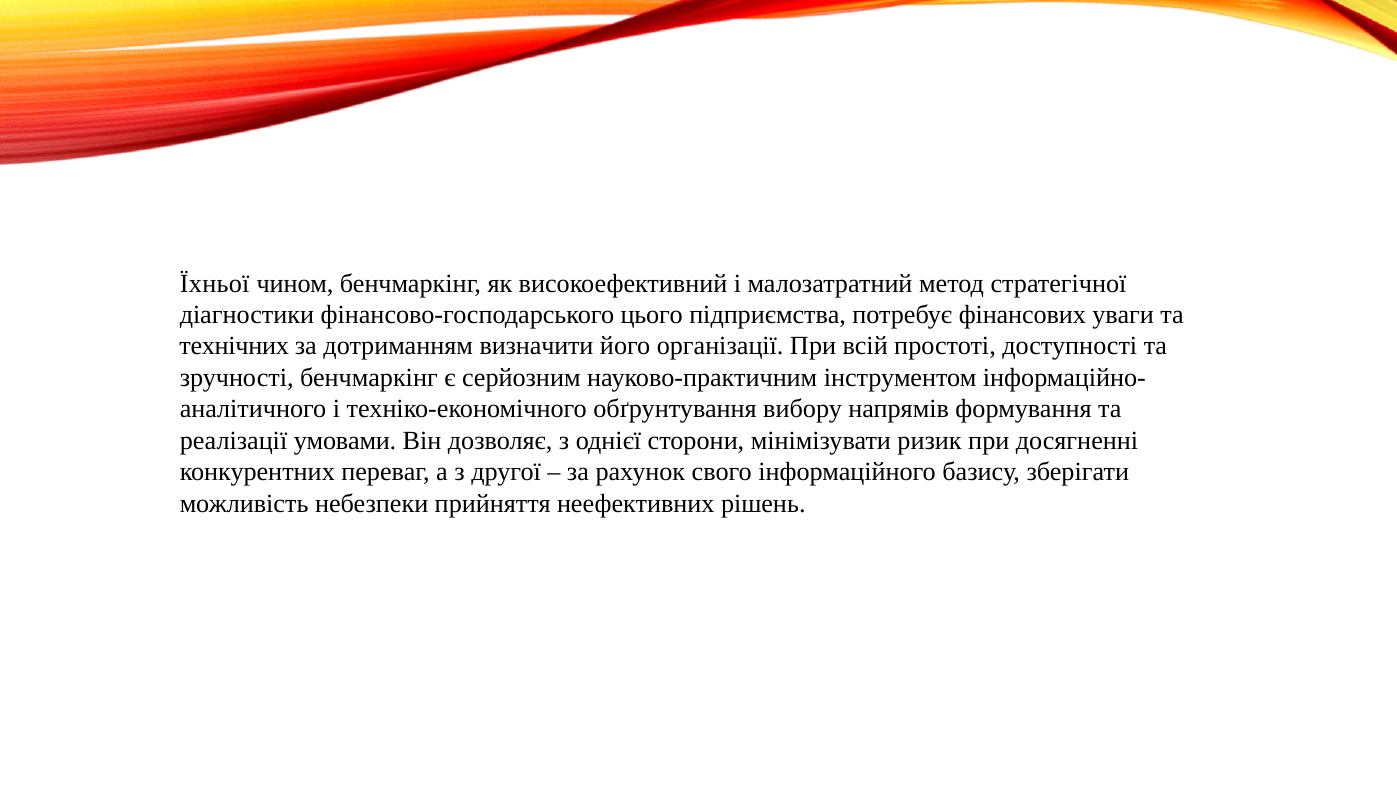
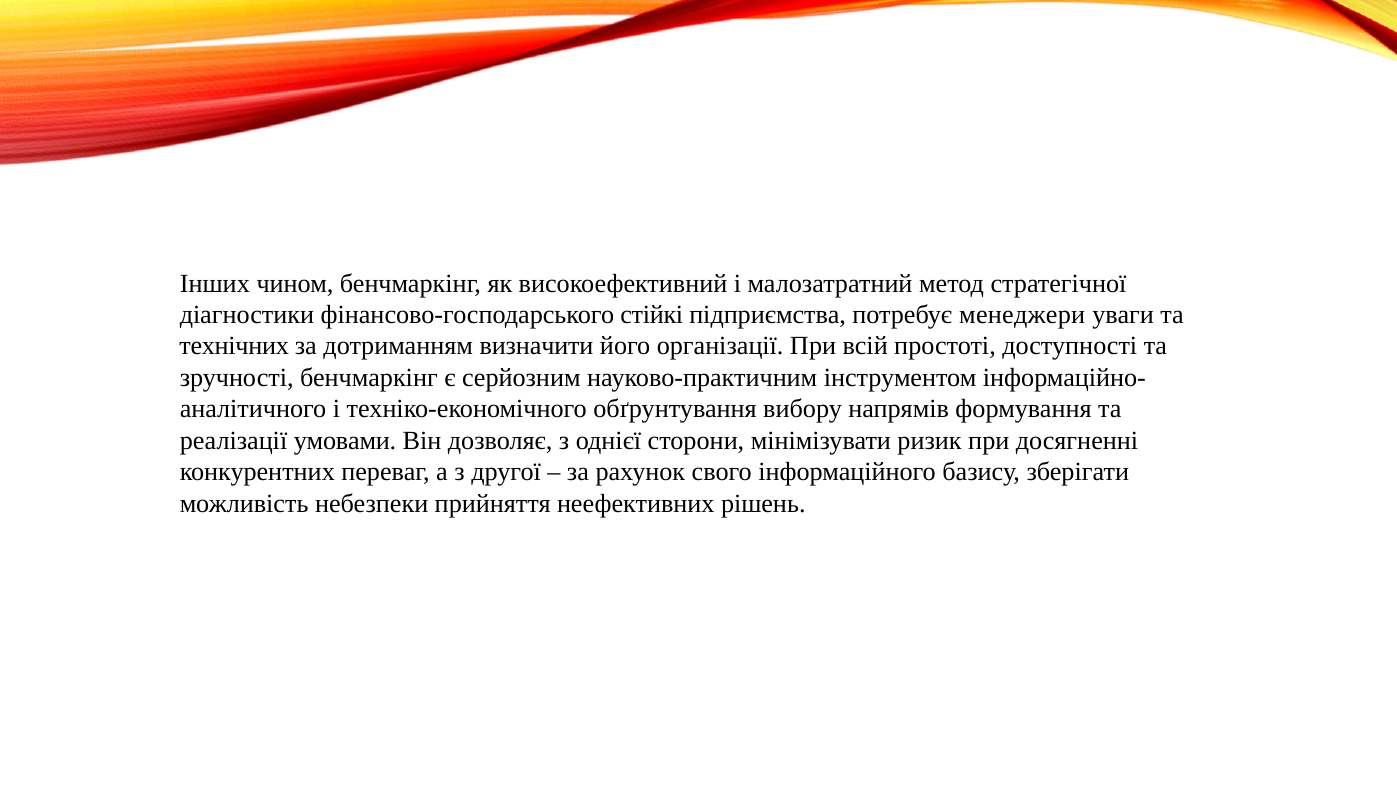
Їхньої: Їхньої -> Інших (215, 283)
цього: цього -> стійкі (652, 315)
фінансових: фінансових -> менеджери (1022, 315)
